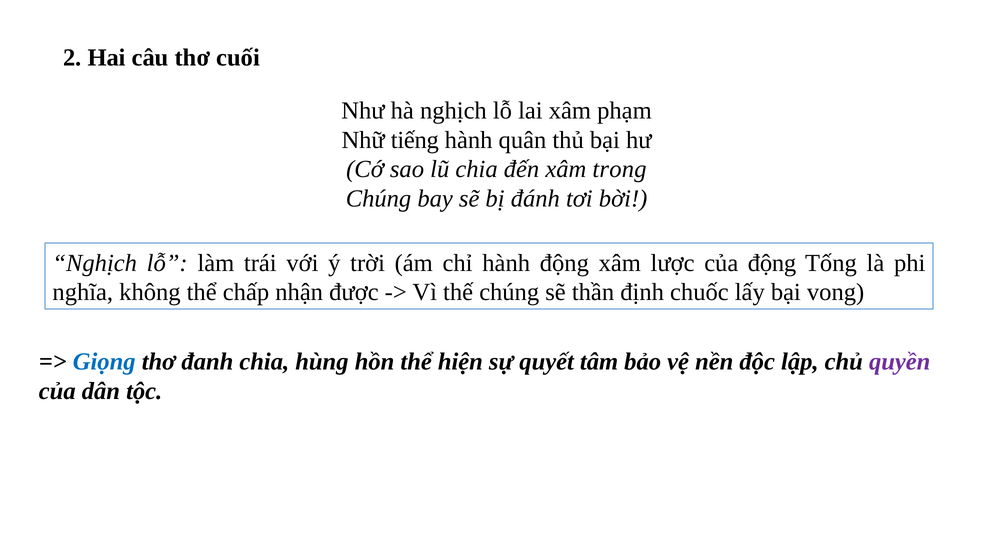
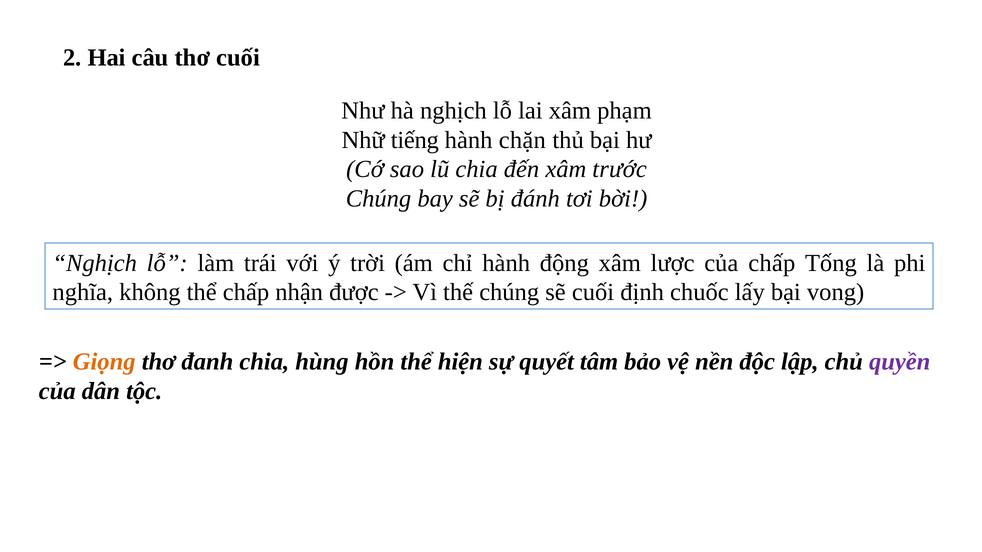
quân: quân -> chặn (522, 140)
trong: trong -> trước (620, 169)
của động: động -> chấp (772, 263)
sẽ thần: thần -> cuối (593, 293)
Giọng colour: blue -> orange (104, 362)
